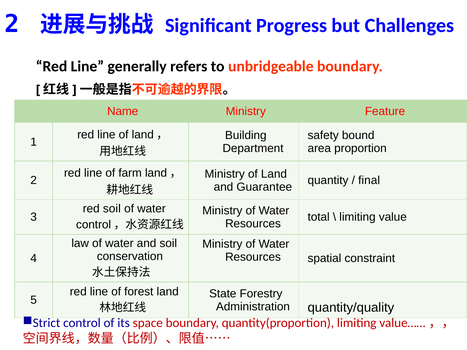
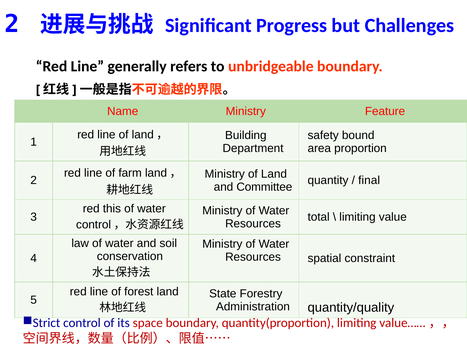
Guarantee: Guarantee -> Committee (264, 187)
red soil: soil -> this (112, 209)
